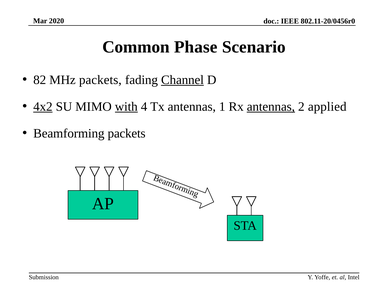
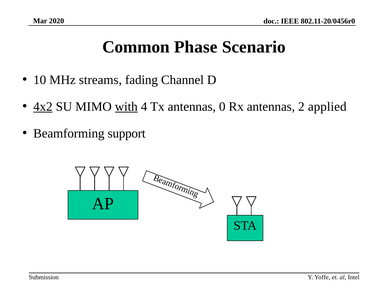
82: 82 -> 10 (40, 80)
MHz packets: packets -> streams (100, 80)
Channel underline: present -> none (182, 80)
1: 1 -> 0 (222, 107)
antennas underline: present -> none (271, 107)
Beamforming packets: packets -> support (127, 133)
